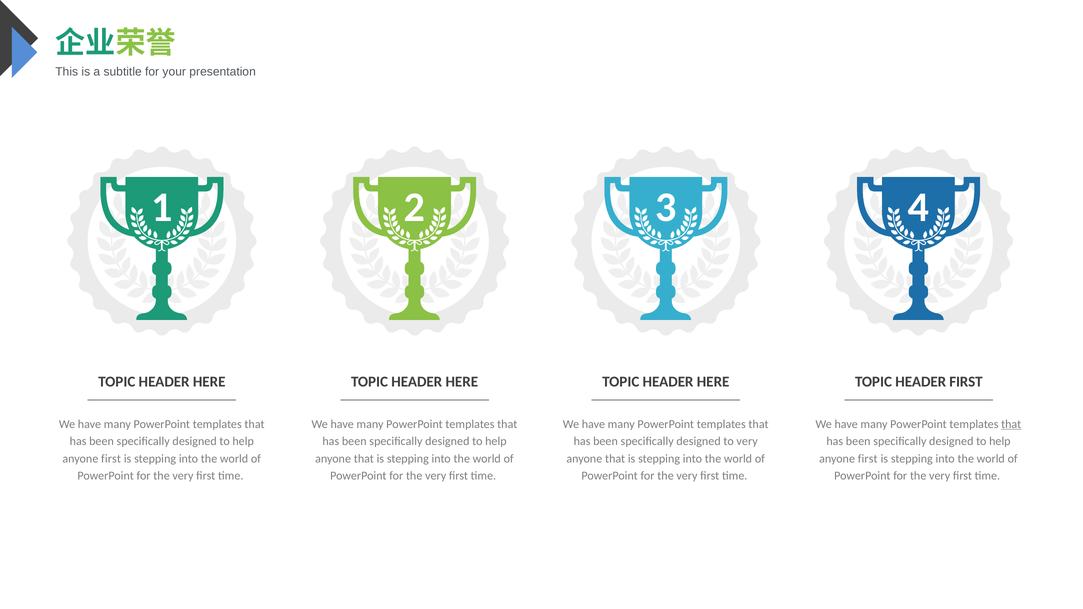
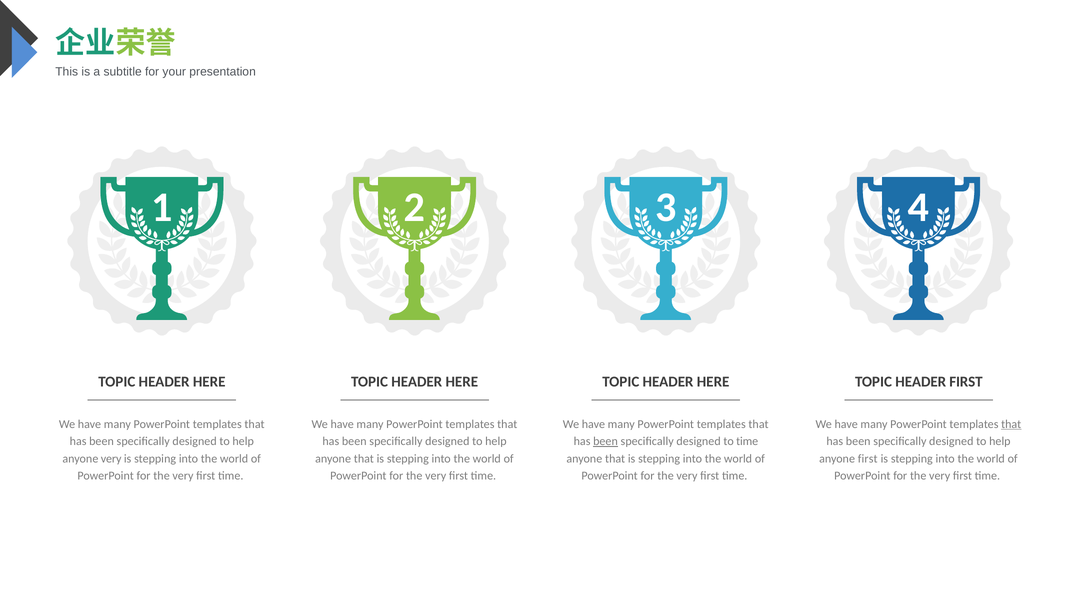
been underline: none -> present (605, 441)
to very: very -> time (747, 441)
first: first -> very (111, 459)
